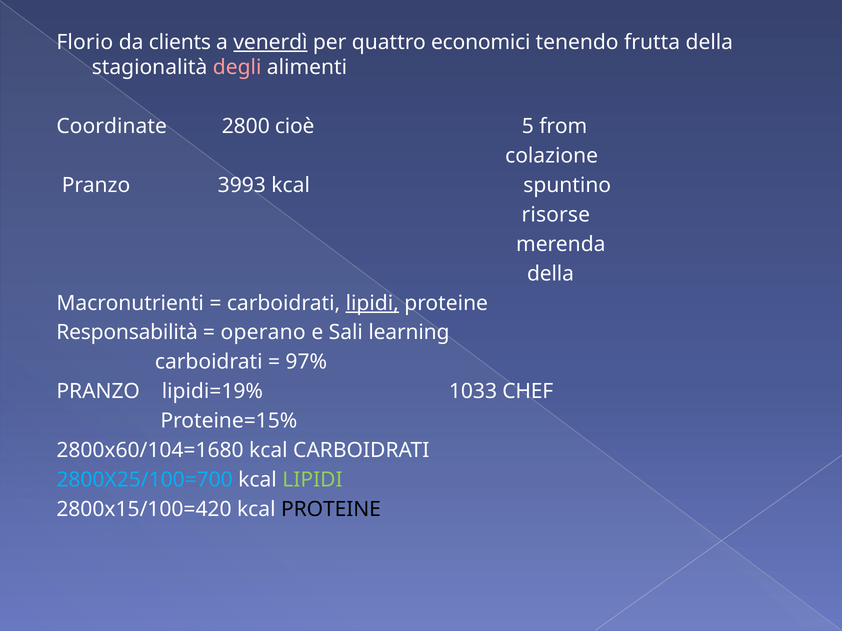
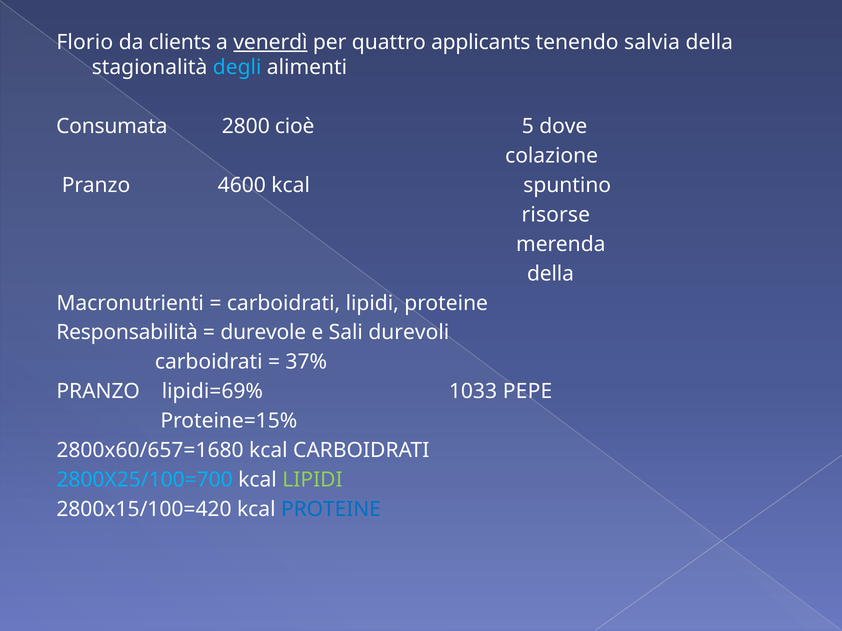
economici: economici -> applicants (481, 42)
frutta: frutta -> salvia (652, 42)
degli colour: pink -> light blue (237, 68)
Coordinate: Coordinate -> Consumata (112, 127)
from: from -> dove (563, 127)
3993: 3993 -> 4600 (242, 185)
lipidi underline: present -> none (372, 303)
operano: operano -> durevole (263, 333)
learning: learning -> durevoli (409, 333)
97%: 97% -> 37% (306, 362)
lipidi=19%: lipidi=19% -> lipidi=69% (212, 392)
CHEF: CHEF -> PEPE (528, 392)
2800x60/104=1680: 2800x60/104=1680 -> 2800x60/657=1680 (150, 451)
PROTEINE colour: black -> blue (331, 510)
